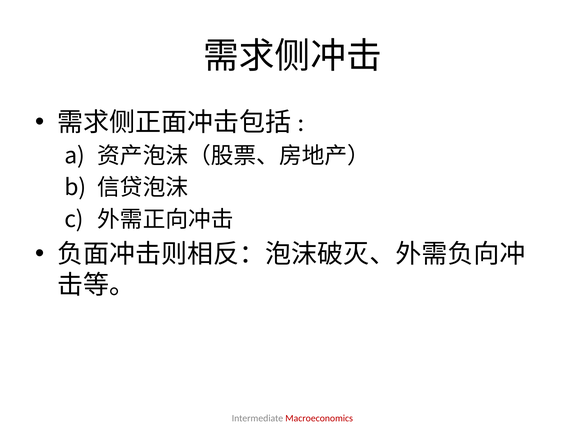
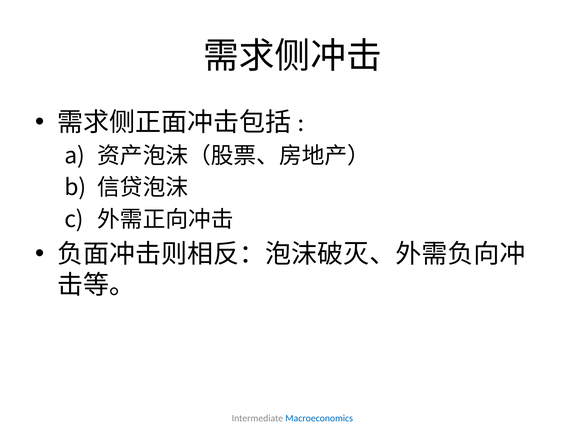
Macroeconomics colour: red -> blue (319, 419)
